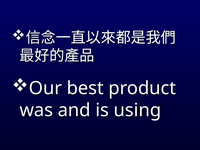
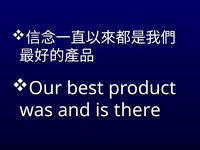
using: using -> there (137, 110)
